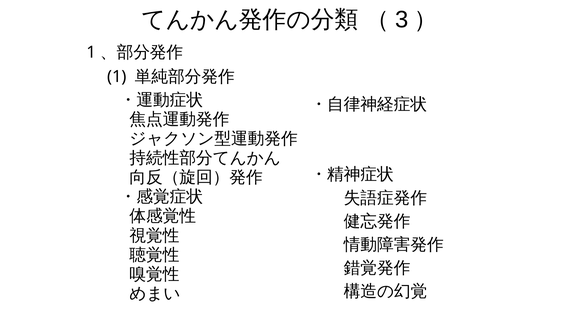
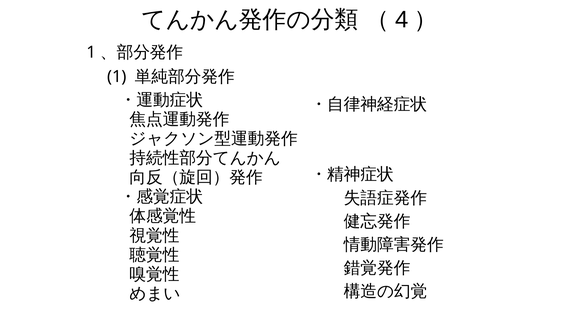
3: 3 -> 4 (402, 19)
